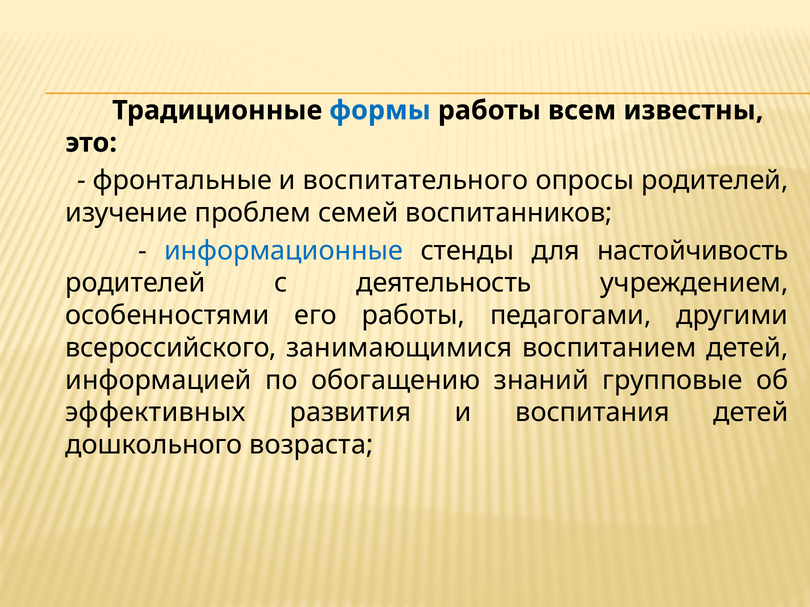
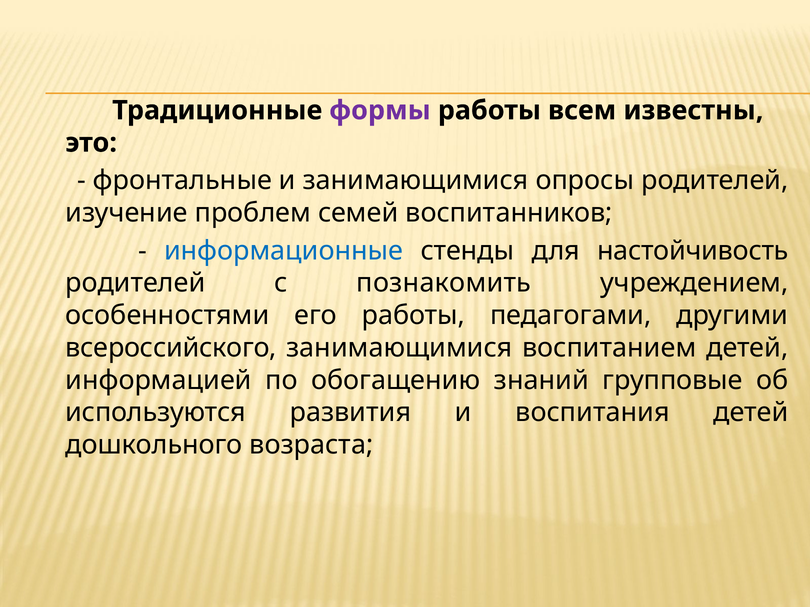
формы colour: blue -> purple (380, 110)
и воспитательного: воспитательного -> занимающимися (416, 181)
деятельность: деятельность -> познакомить (444, 283)
эффективных: эффективных -> используются (156, 413)
